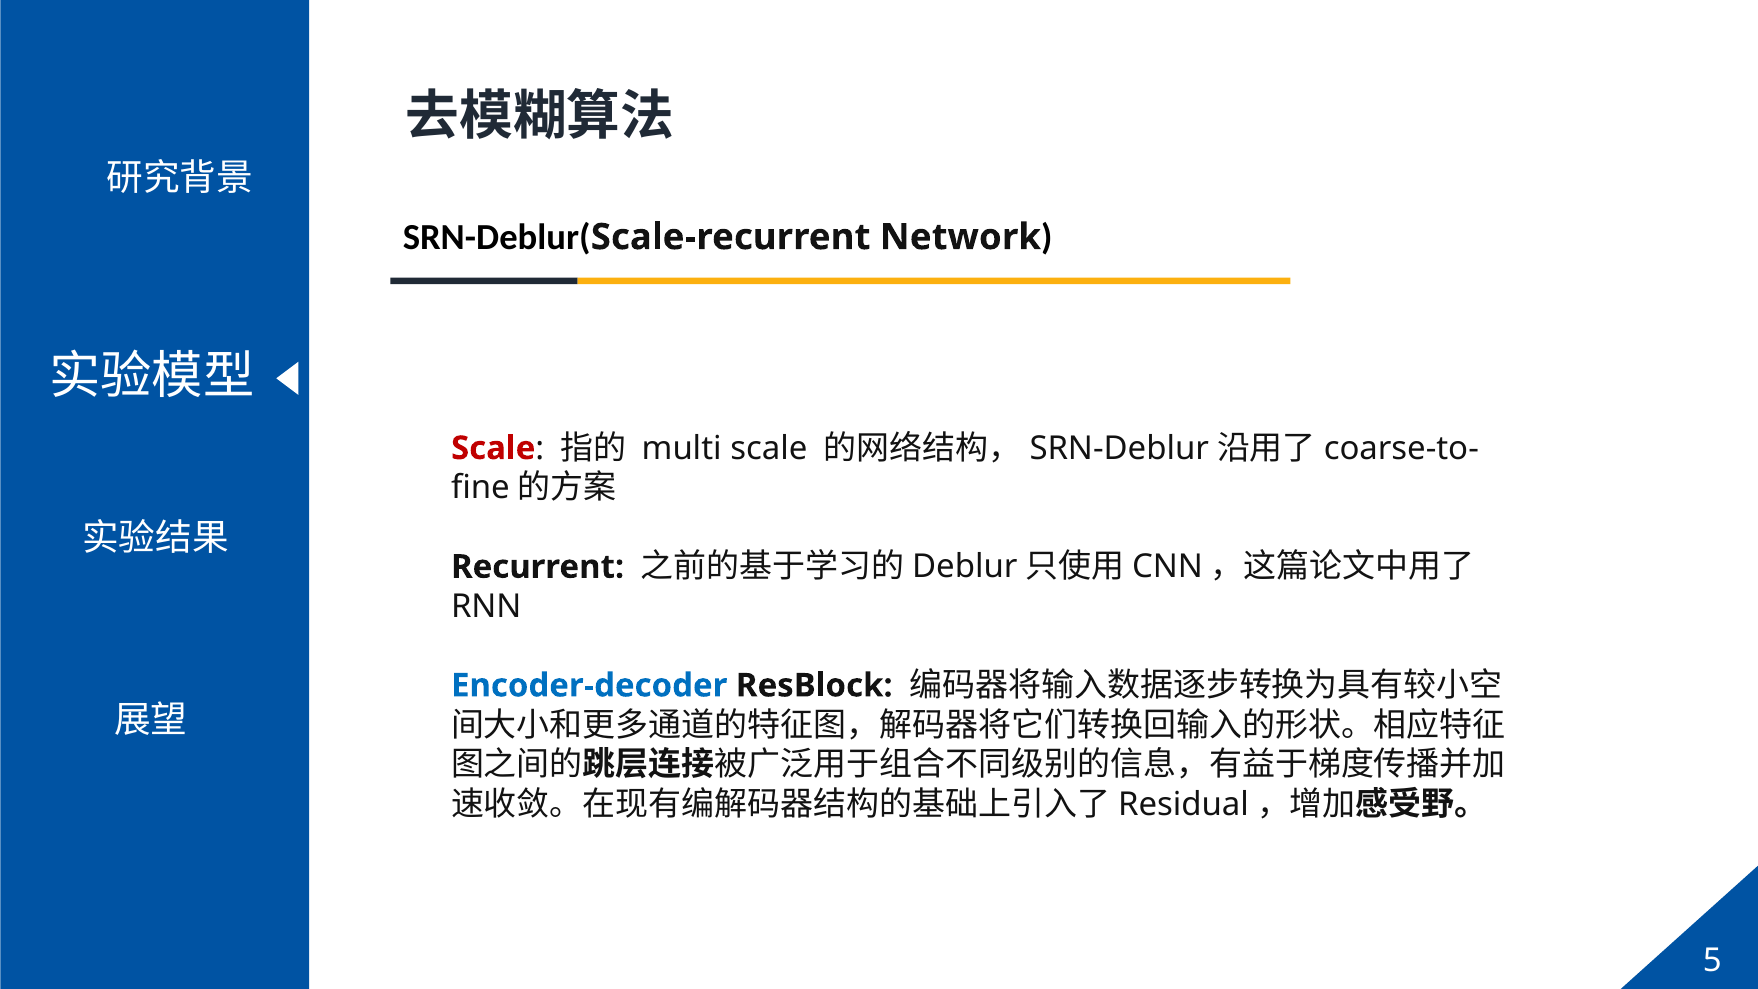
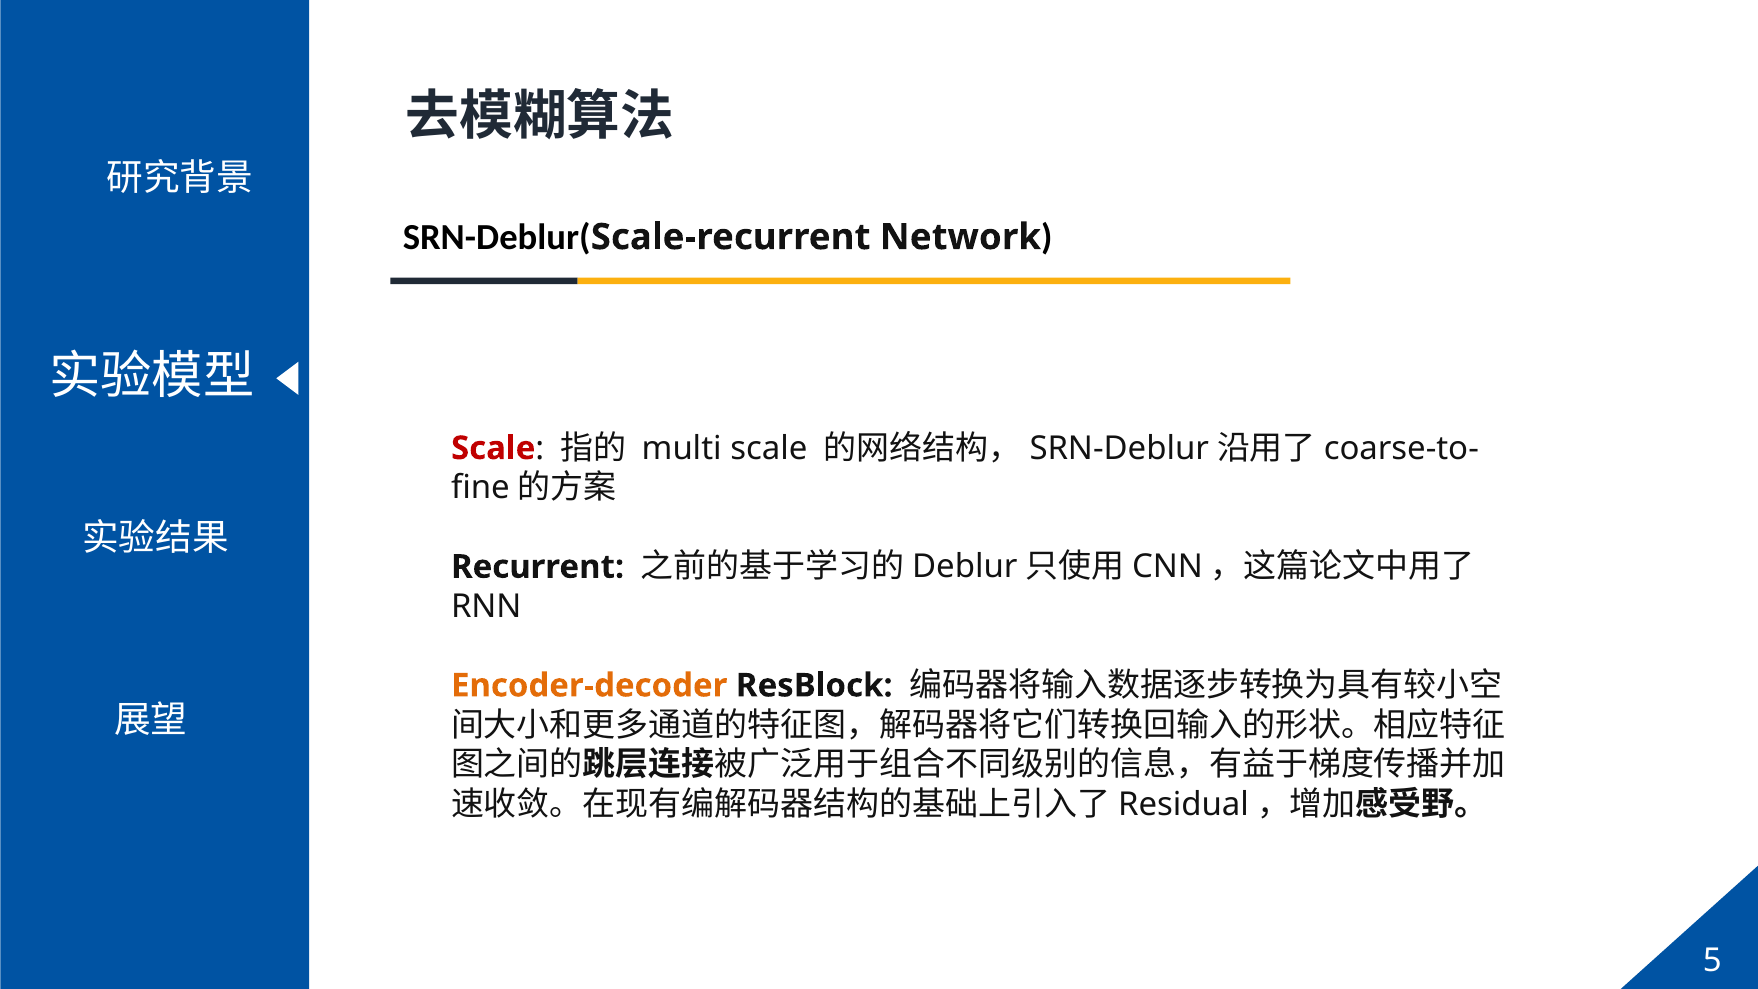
Encoder-decoder colour: blue -> orange (589, 685)
